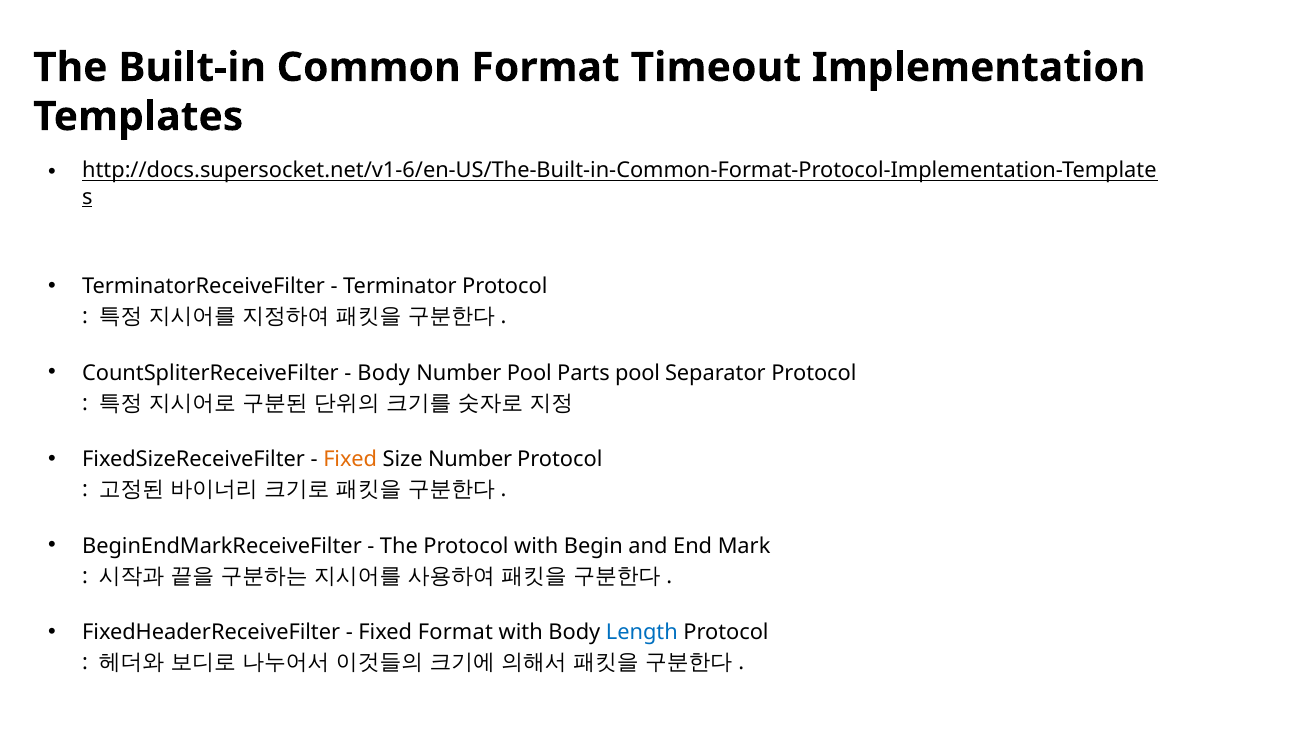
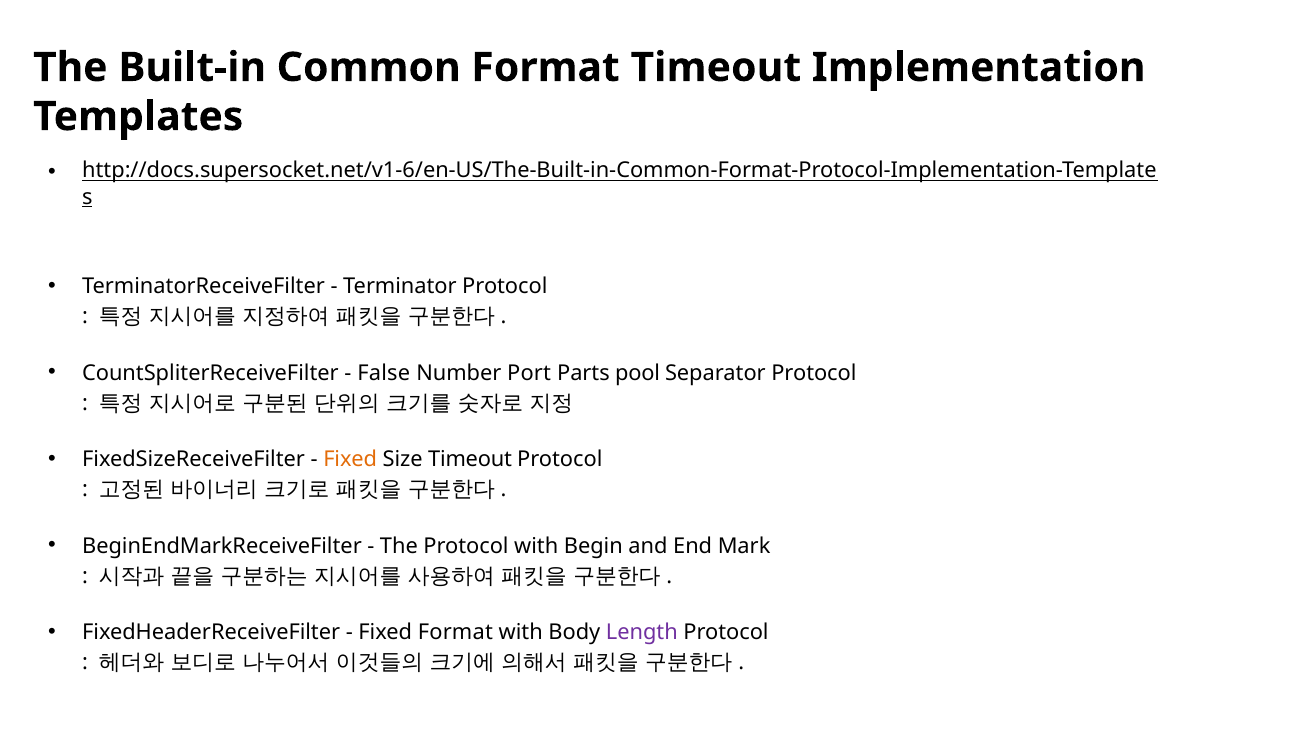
Body: Body -> False (384, 373)
Number Pool: Pool -> Port (529, 373)
Size Number: Number -> Timeout (470, 460)
Length colour: blue -> purple (642, 633)
